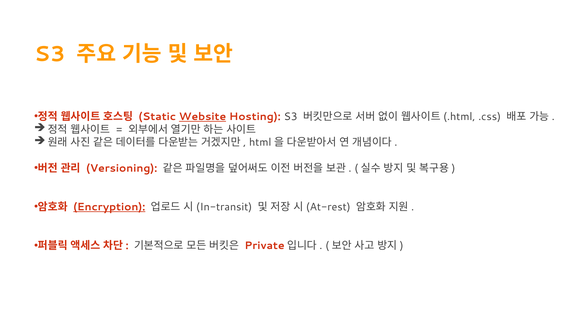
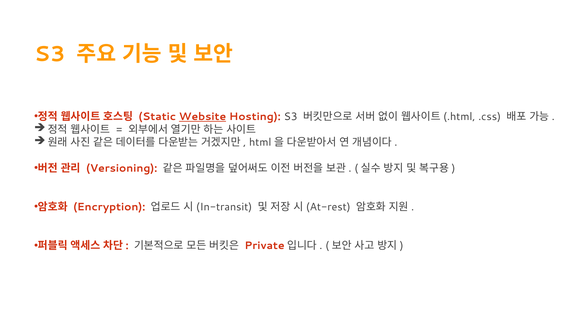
Encryption underline: present -> none (109, 207)
